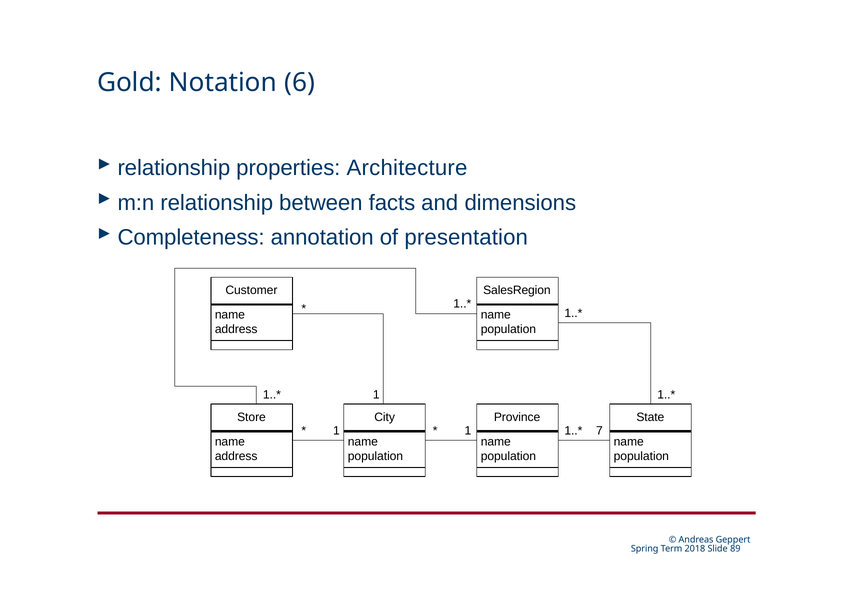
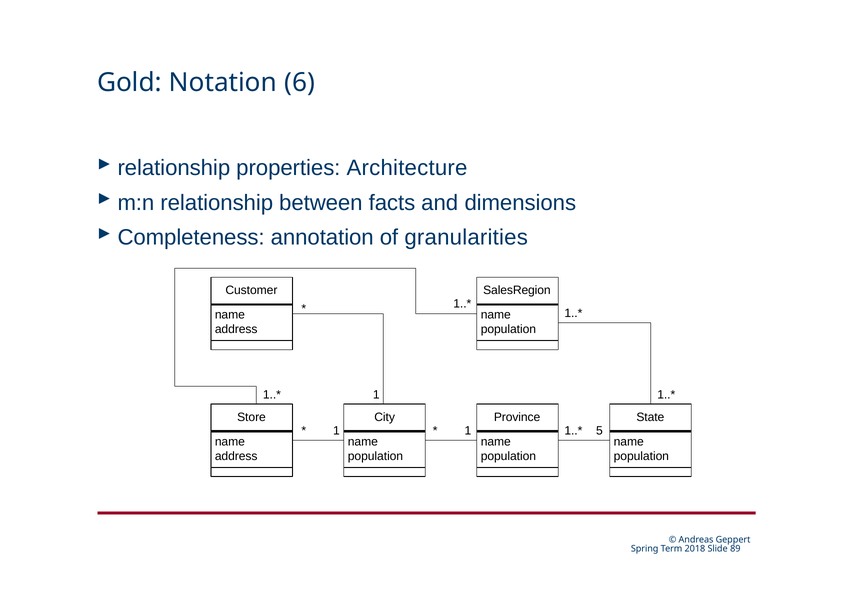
presentation: presentation -> granularities (466, 237)
7: 7 -> 5 (599, 431)
